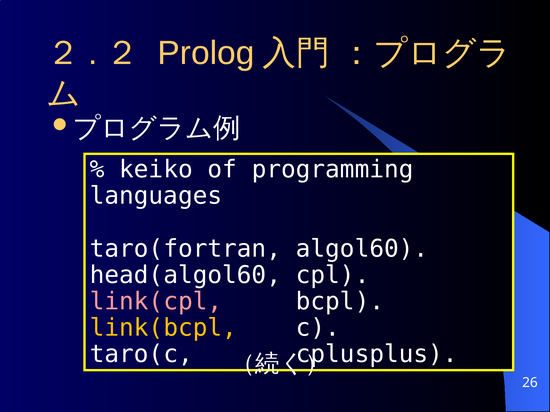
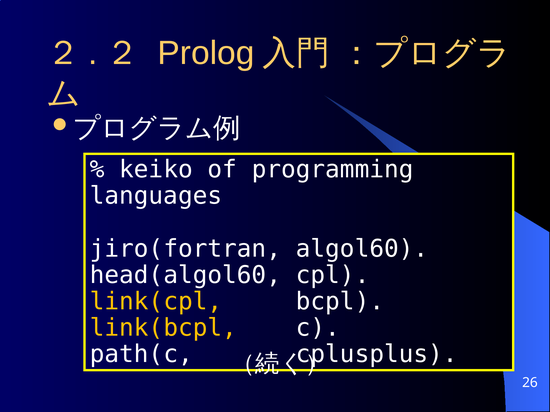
taro(fortran: taro(fortran -> jiro(fortran (185, 249)
link(cpl colour: pink -> yellow (156, 302)
taro(c: taro(c -> path(c (141, 355)
